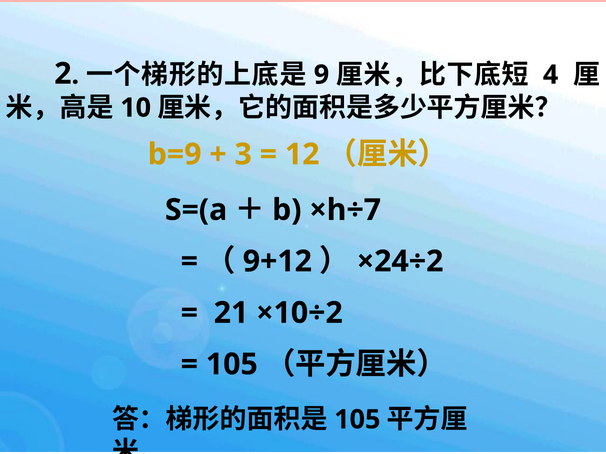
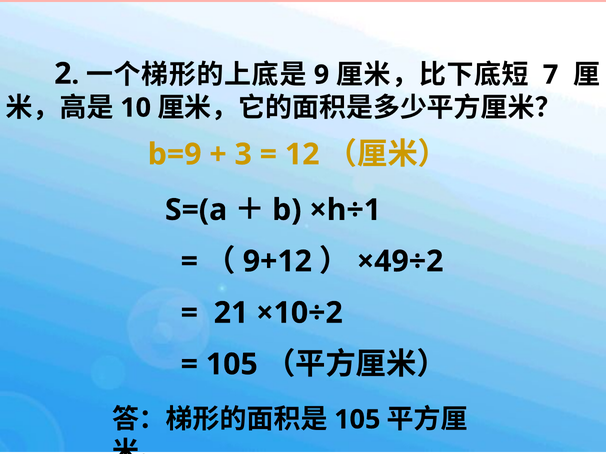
4: 4 -> 7 (551, 75)
×h÷7: ×h÷7 -> ×h÷1 (345, 210)
×24÷2: ×24÷2 -> ×49÷2 (400, 262)
